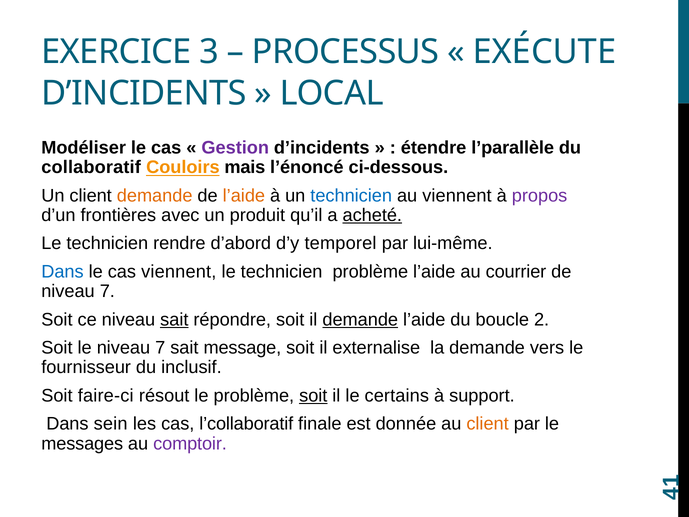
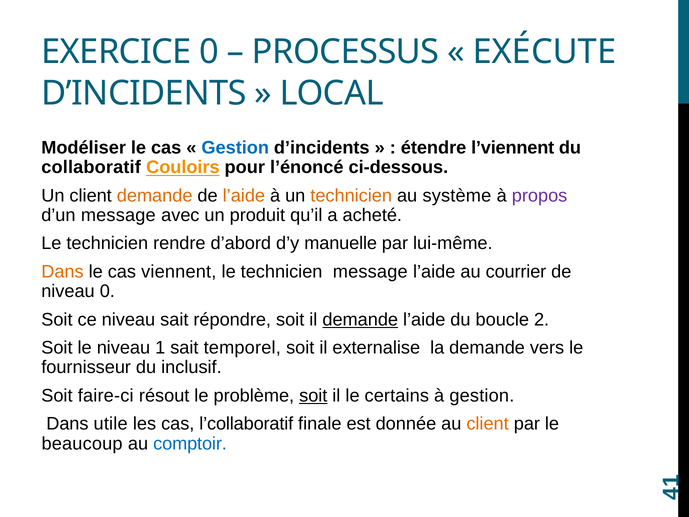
EXERCICE 3: 3 -> 0 (209, 52)
Gestion colour: purple -> blue (235, 148)
l’parallèle: l’parallèle -> l’viennent (513, 148)
mais: mais -> pour (245, 167)
technicien colour: blue -> orange (351, 196)
au viennent: viennent -> système (457, 196)
d’un frontières: frontières -> message (118, 215)
acheté underline: present -> none (372, 215)
temporel: temporel -> manuelle (341, 243)
Dans colour: blue -> orange (62, 272)
technicien problème: problème -> message (370, 272)
7: 7 -> 0 (107, 291)
sait underline: present -> none (174, 319)
le niveau 7: 7 -> 1 (160, 348)
message: message -> temporel (242, 348)
à support: support -> gestion (482, 395)
sein: sein -> utile (111, 424)
messages: messages -> beaucoup (82, 443)
comptoir colour: purple -> blue (190, 443)
